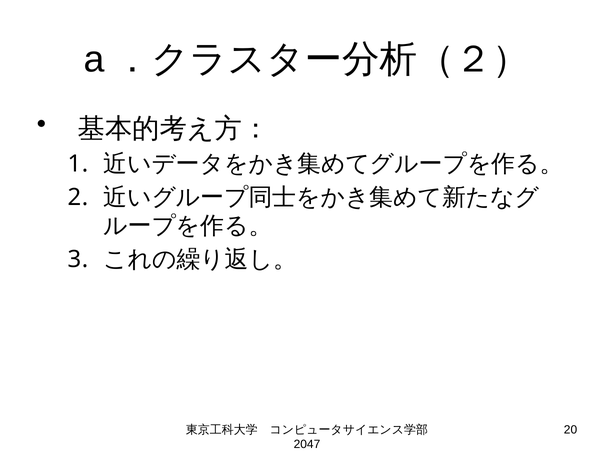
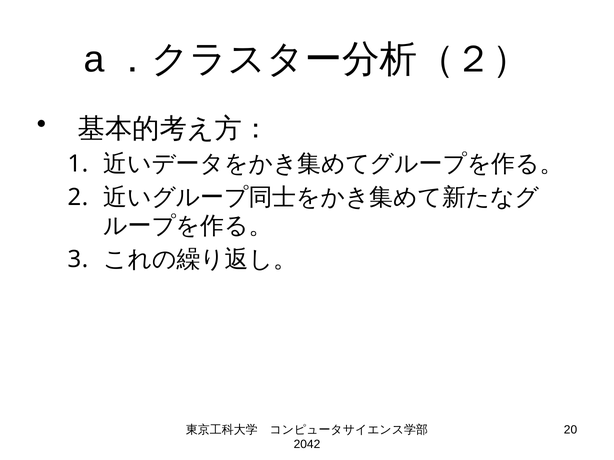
2047: 2047 -> 2042 (307, 445)
